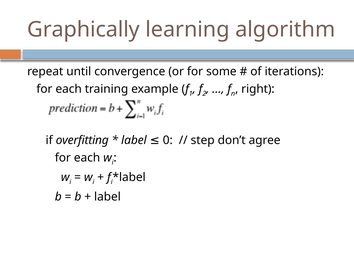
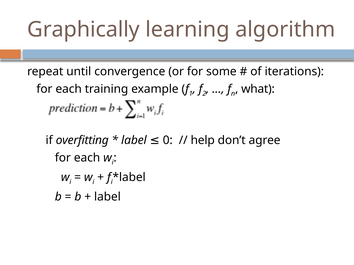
right: right -> what (258, 89)
step: step -> help (203, 141)
